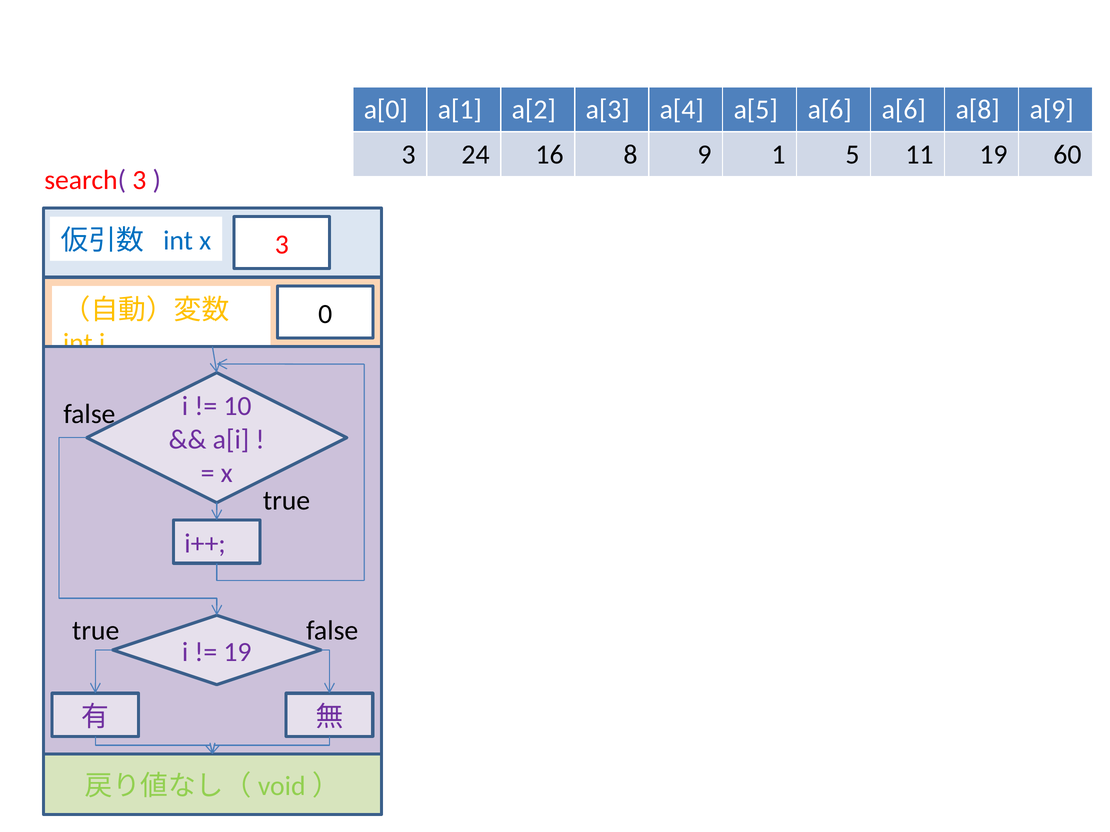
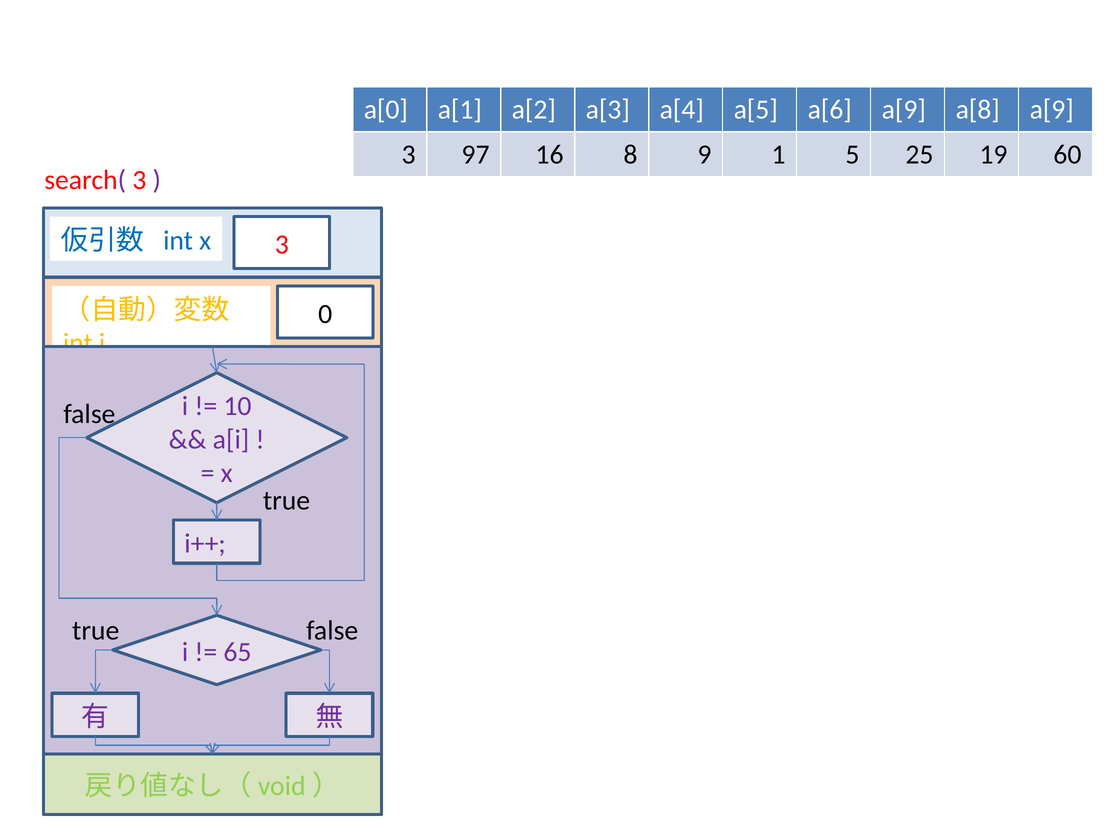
a[6 a[6: a[6 -> a[9 (904, 110)
24: 24 -> 97 (476, 155)
11: 11 -> 25 (919, 155)
19: 19 -> 65 (237, 652)
